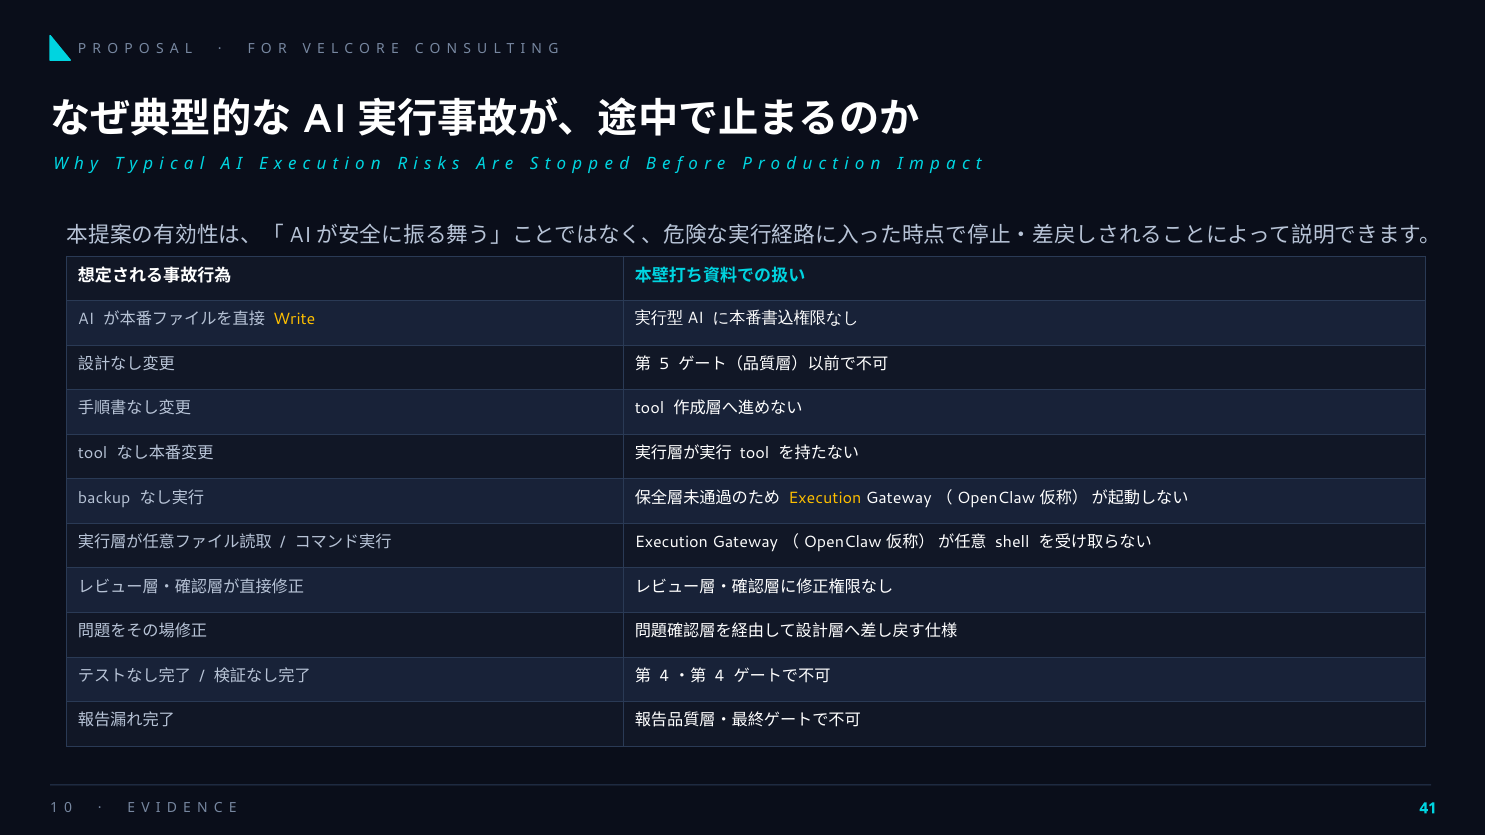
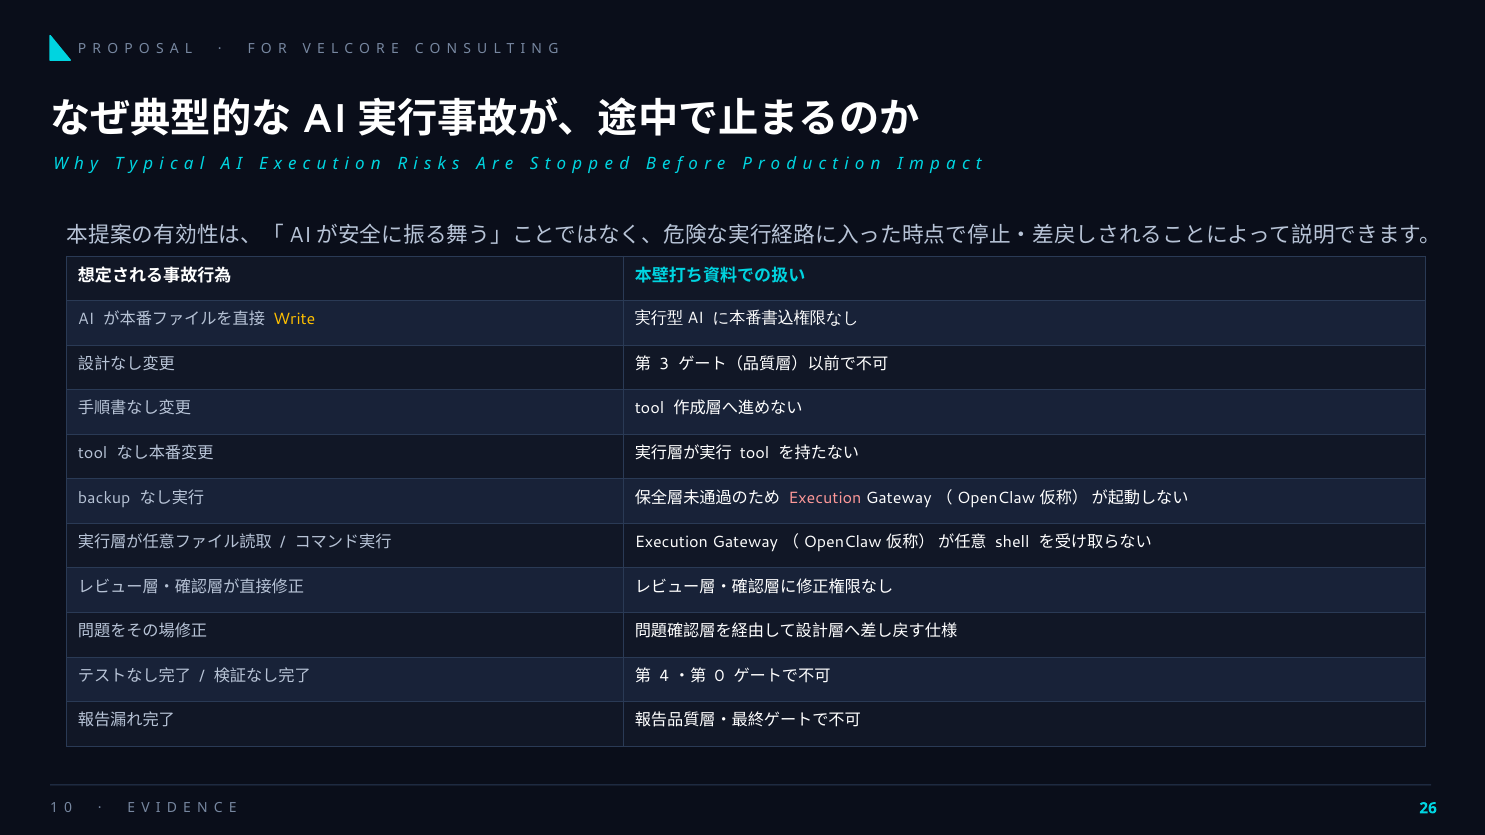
5: 5 -> 3 (664, 364)
Execution colour: yellow -> pink (825, 498)
4: 4 -> 0 (720, 676)
41: 41 -> 26 (1428, 808)
